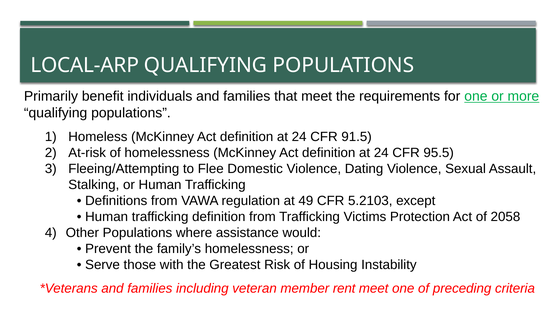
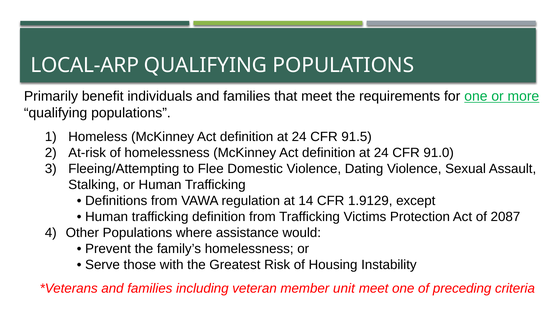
95.5: 95.5 -> 91.0 (439, 153)
49: 49 -> 14 (306, 201)
5.2103: 5.2103 -> 1.9129 (370, 201)
2058: 2058 -> 2087 (505, 217)
rent: rent -> unit (344, 288)
